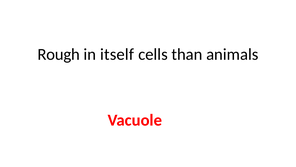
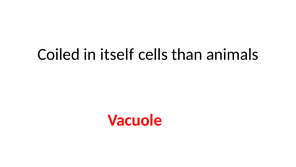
Rough: Rough -> Coiled (59, 54)
